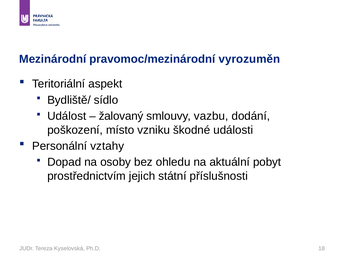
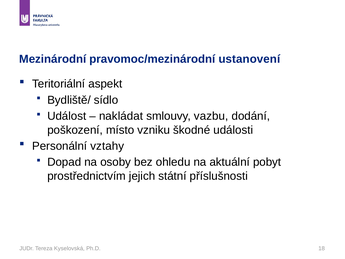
vyrozuměn: vyrozuměn -> ustanovení (249, 59)
žalovaný: žalovaný -> nakládat (121, 116)
